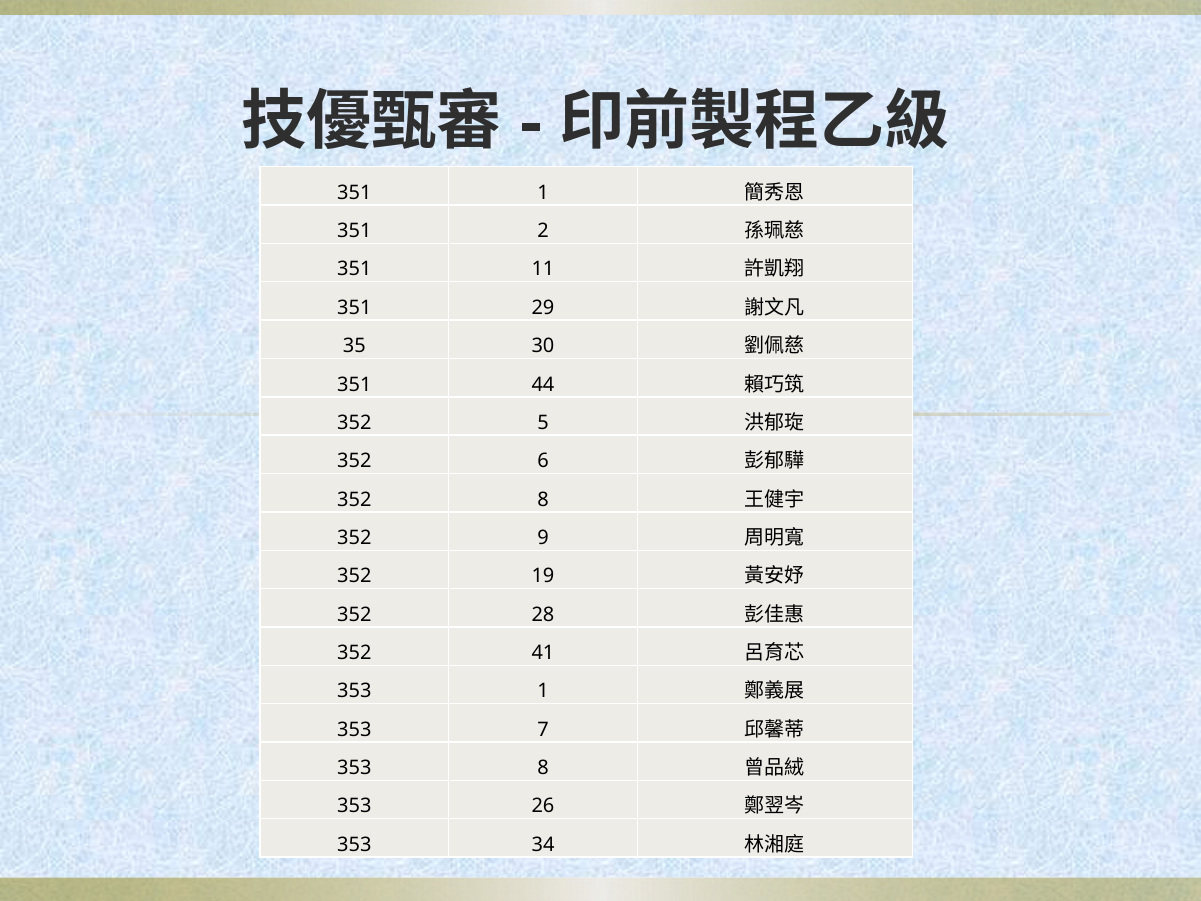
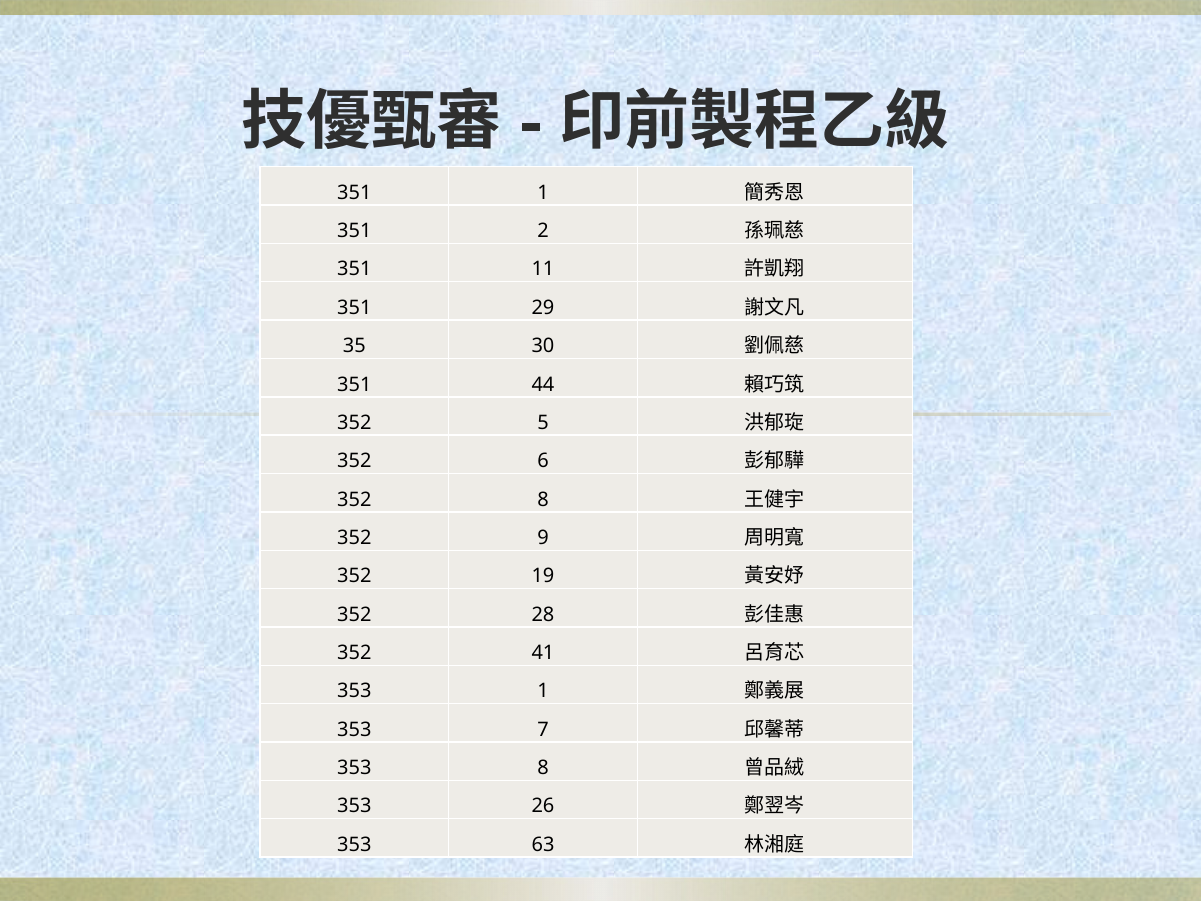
34: 34 -> 63 (543, 844)
